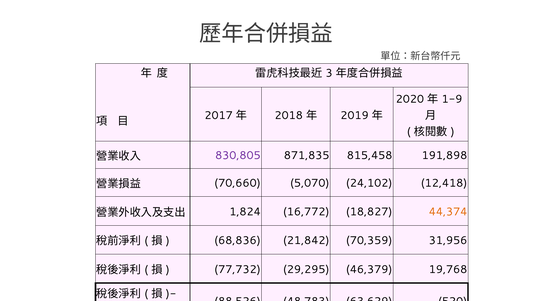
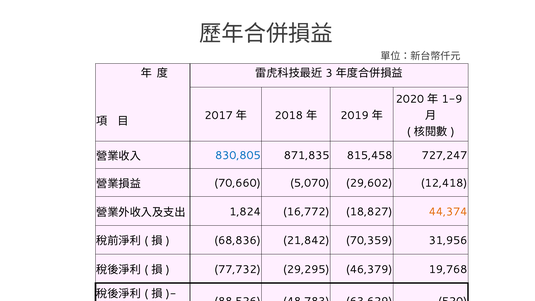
830,805 colour: purple -> blue (238, 156)
191,898: 191,898 -> 727,247 (444, 156)
24,102: 24,102 -> 29,602 (369, 183)
